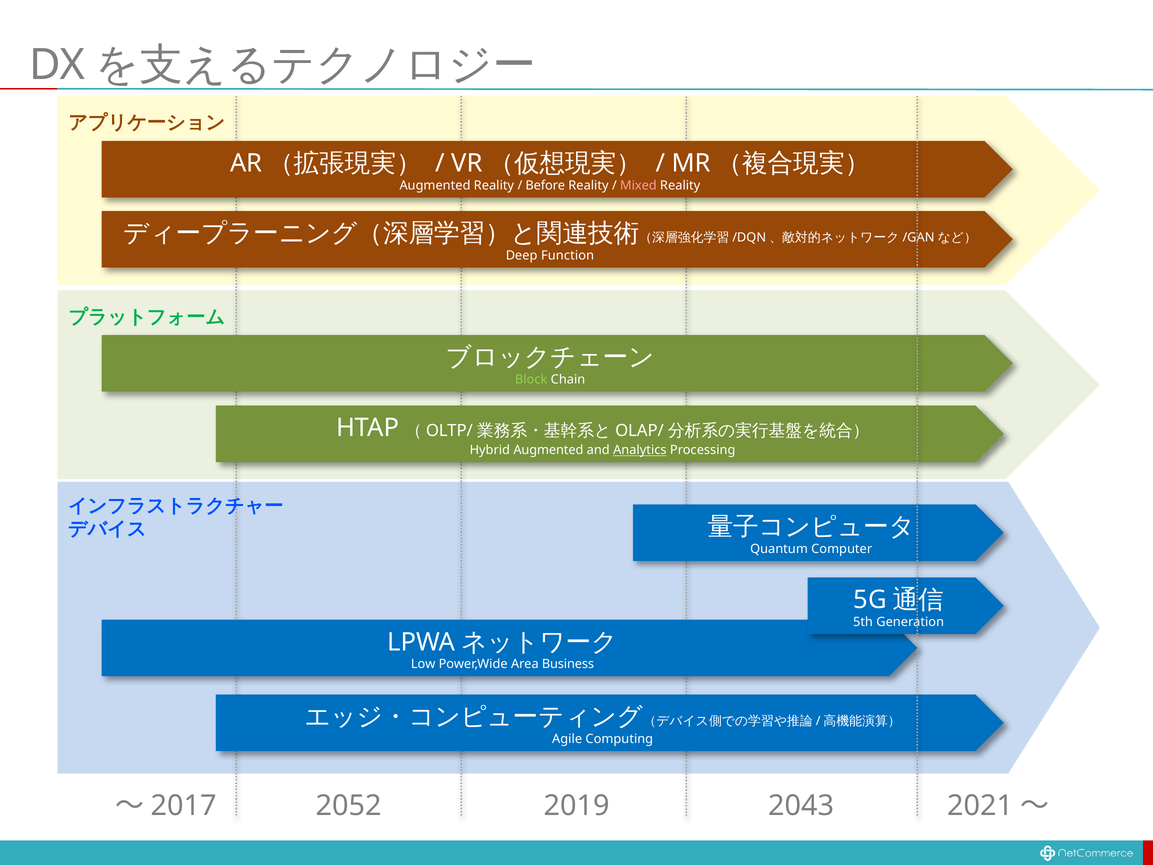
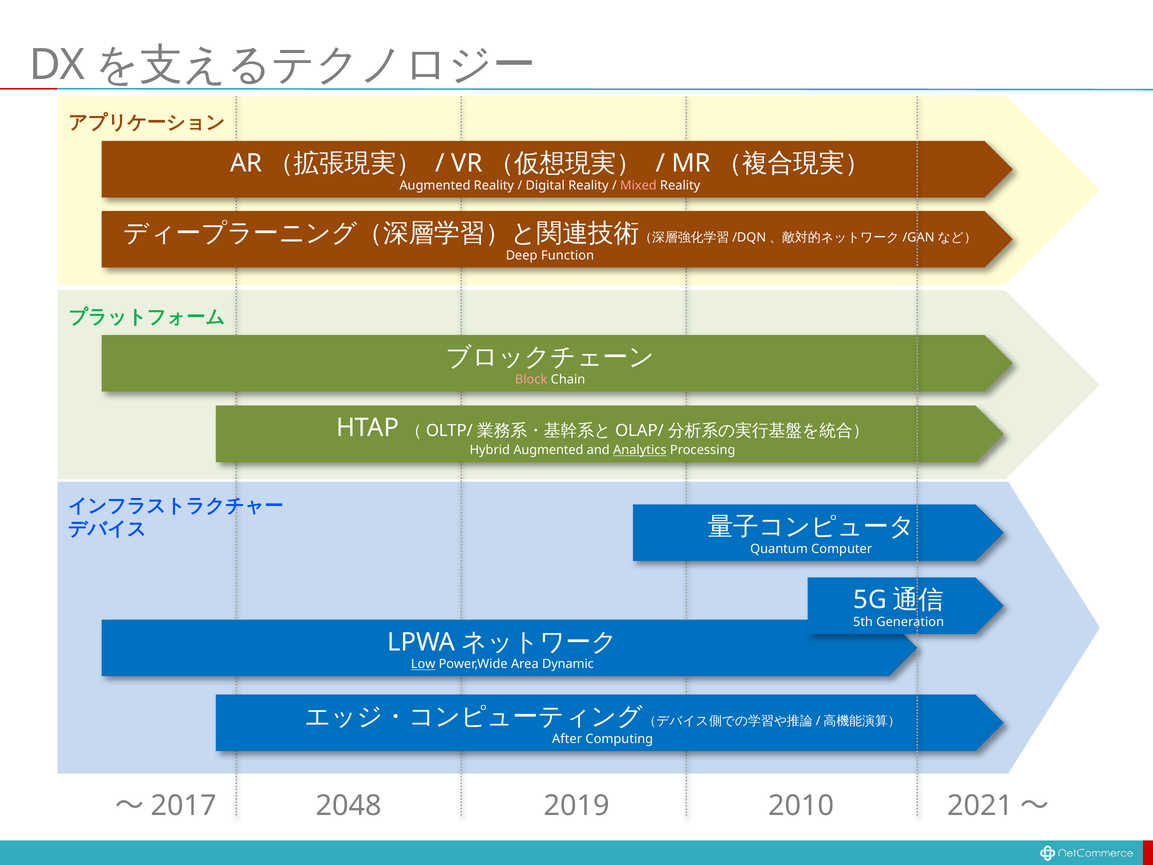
Before: Before -> Digital (545, 185)
Block colour: light green -> pink (531, 379)
Low underline: none -> present (423, 664)
Business: Business -> Dynamic (568, 664)
Agile: Agile -> After (567, 739)
2052: 2052 -> 2048 (349, 805)
2043: 2043 -> 2010 (801, 805)
